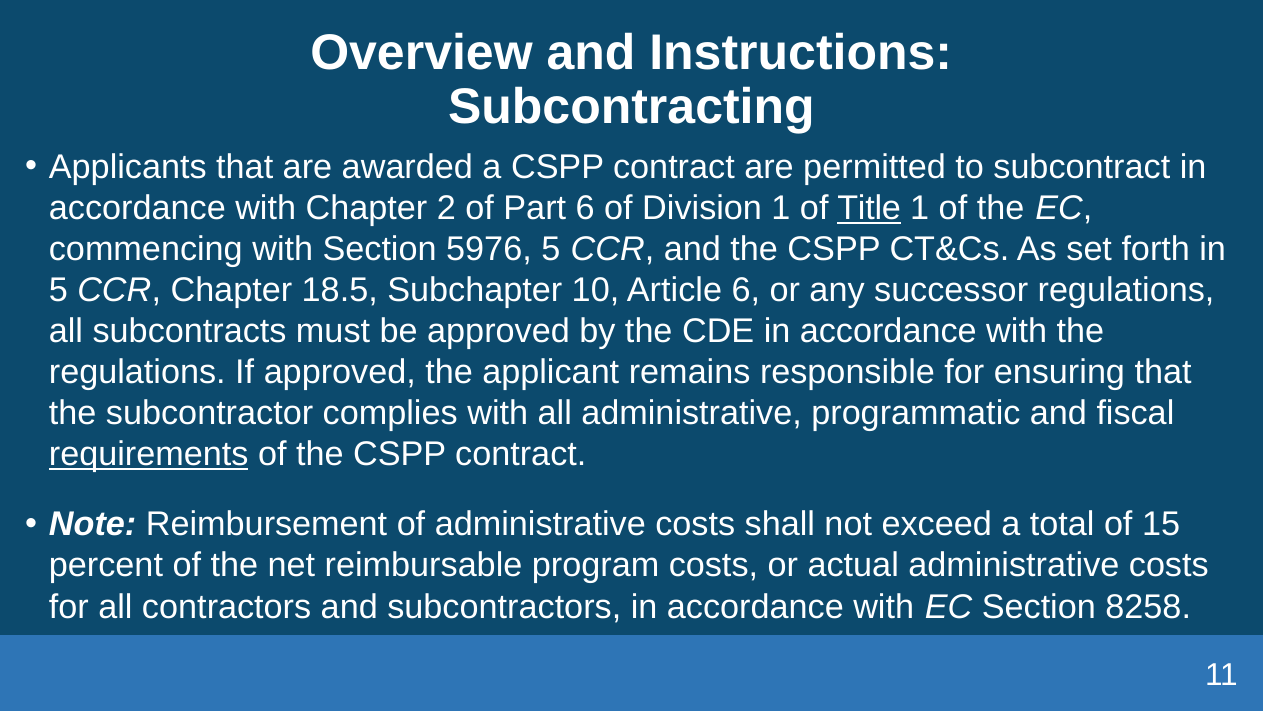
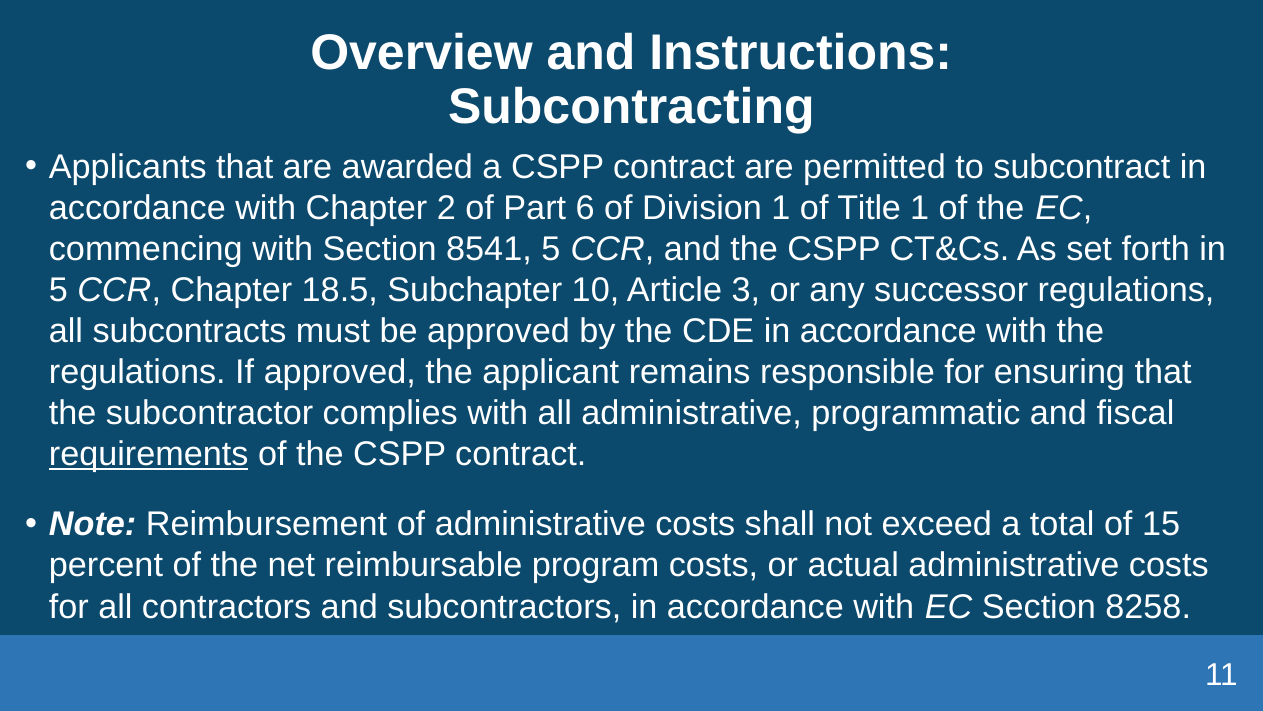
Title underline: present -> none (869, 208)
5976: 5976 -> 8541 (489, 249)
Article 6: 6 -> 3 (746, 290)
